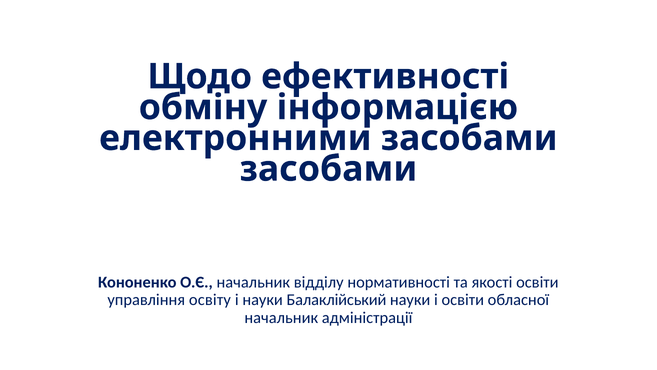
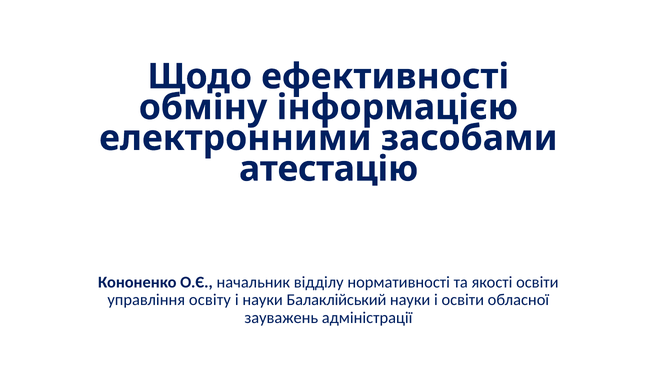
засобами: засобами -> атестацію (329, 169)
начальник: начальник -> зауважень (281, 317)
